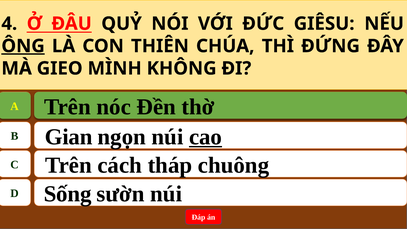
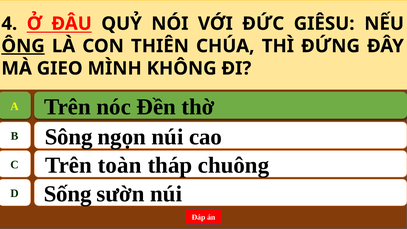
Gian: Gian -> Sông (69, 137)
cao underline: present -> none (206, 137)
cách: cách -> toàn (120, 165)
